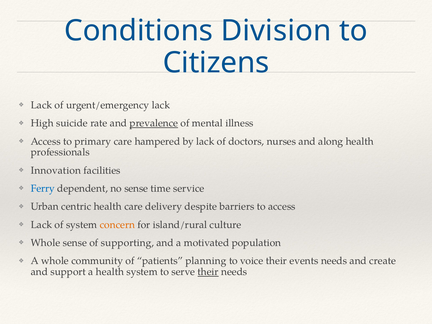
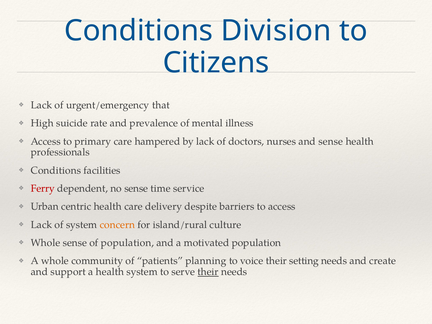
urgent/emergency lack: lack -> that (161, 105)
prevalence underline: present -> none (154, 123)
and along: along -> sense (331, 141)
Innovation: Innovation -> Conditions (56, 170)
Ferry colour: blue -> red (43, 189)
of supporting: supporting -> population (127, 243)
events: events -> setting (304, 261)
